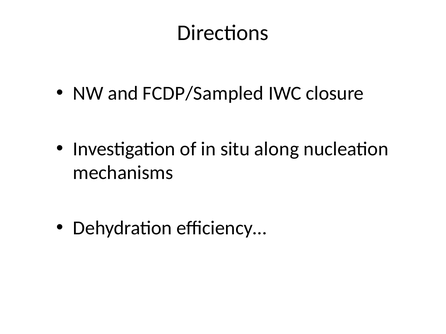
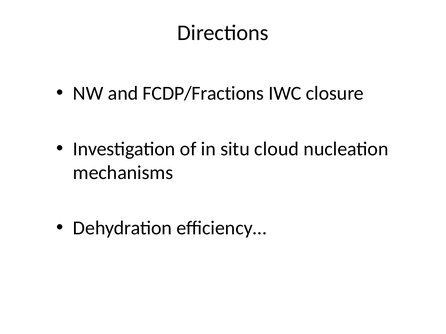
FCDP/Sampled: FCDP/Sampled -> FCDP/Fractions (203, 94)
along: along -> cloud (277, 149)
